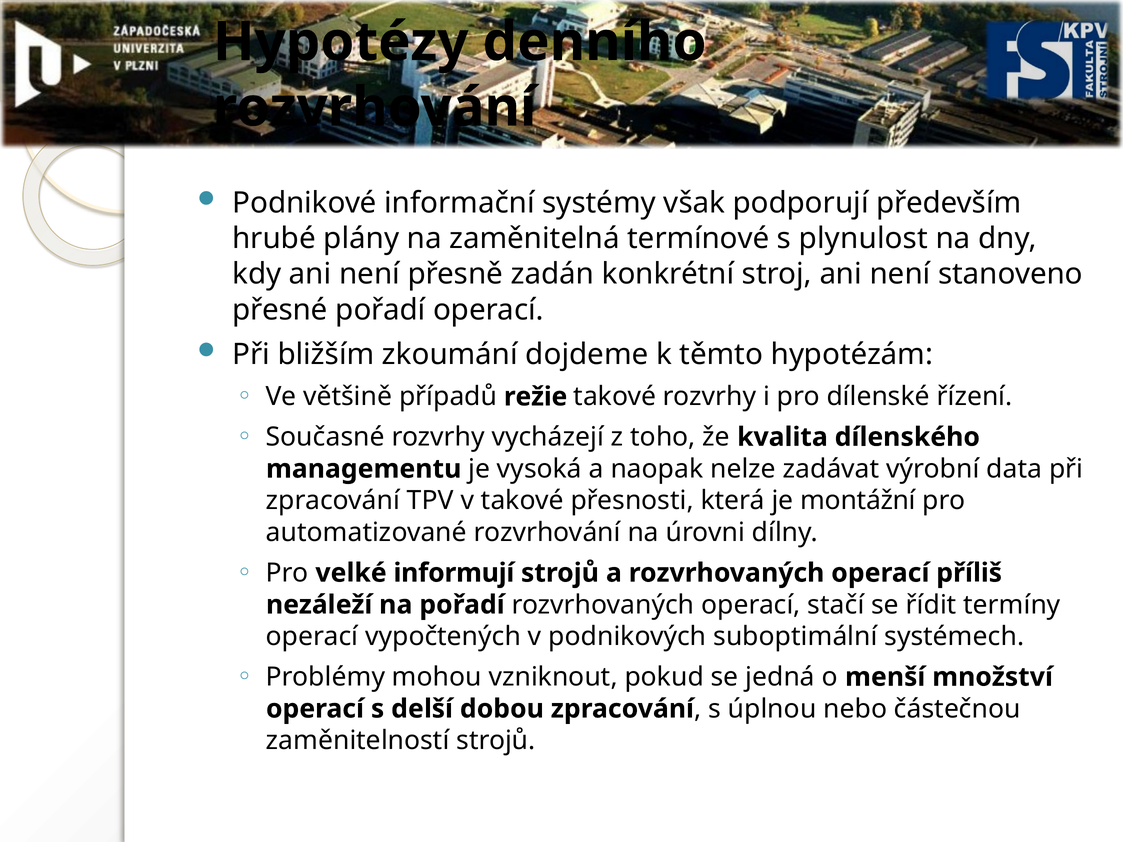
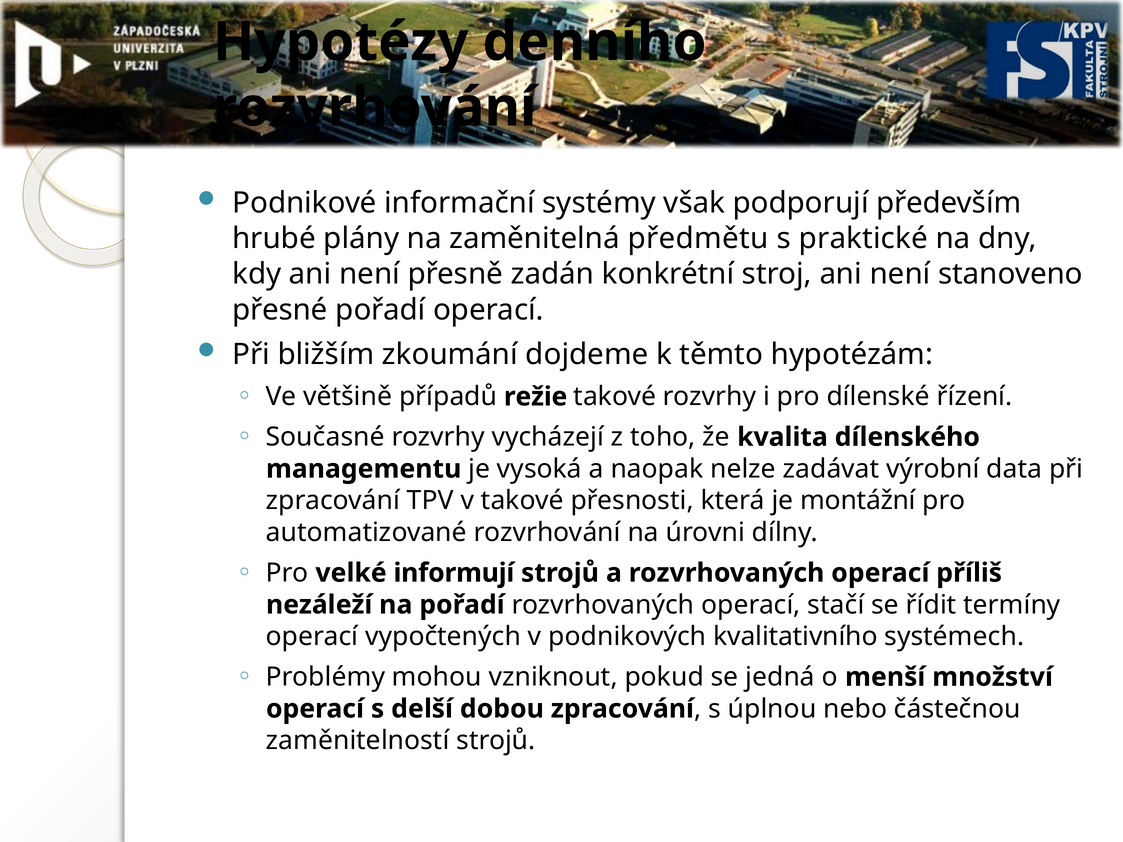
termínové: termínové -> předmětu (698, 239)
plynulost: plynulost -> praktické (863, 239)
suboptimální: suboptimální -> kvalitativního (796, 637)
